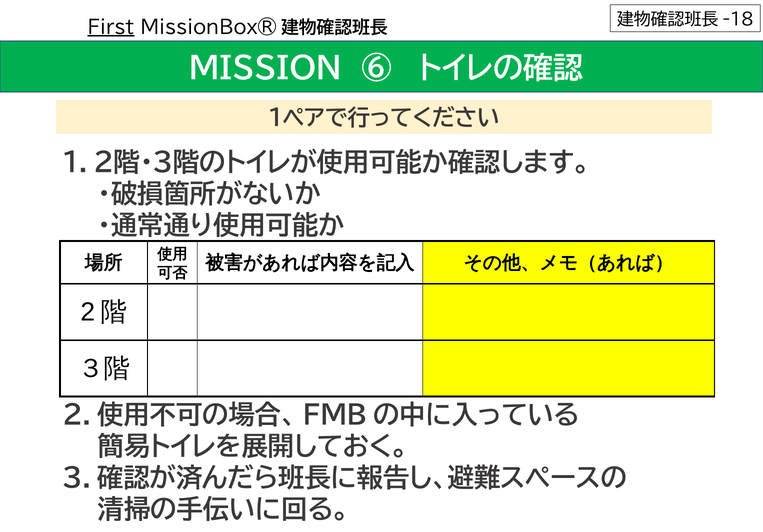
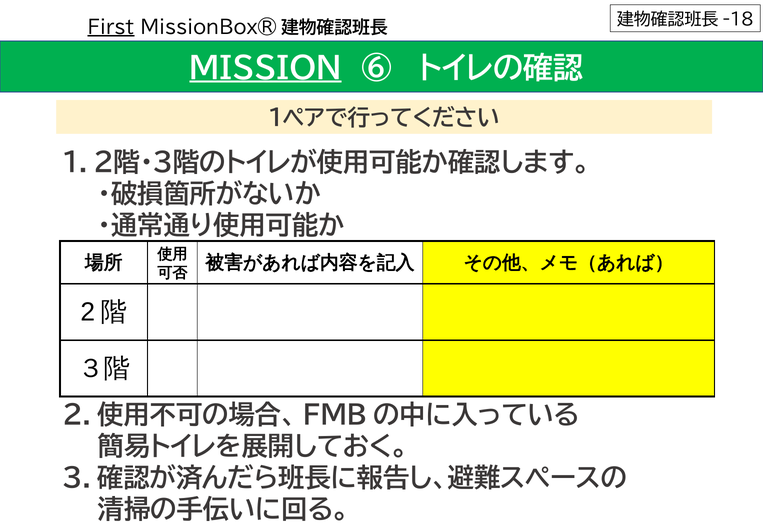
MISSION underline: none -> present (265, 69)
